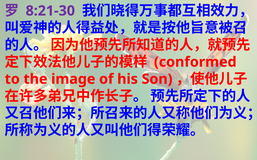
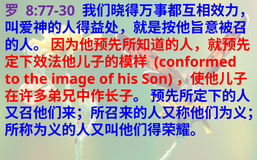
8:21-30: 8:21-30 -> 8:77-30 (50, 11)
